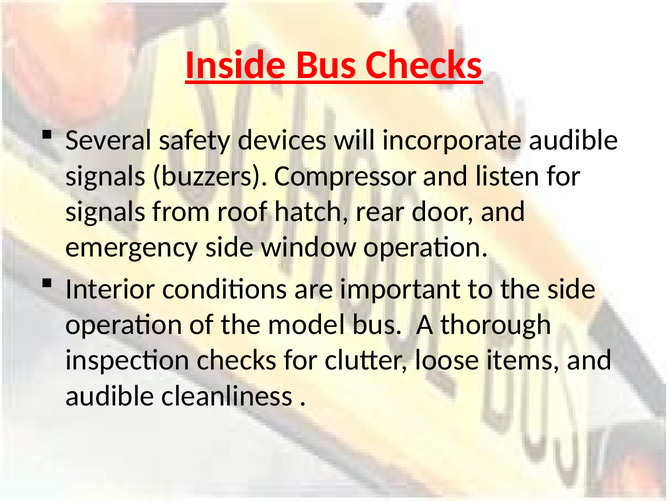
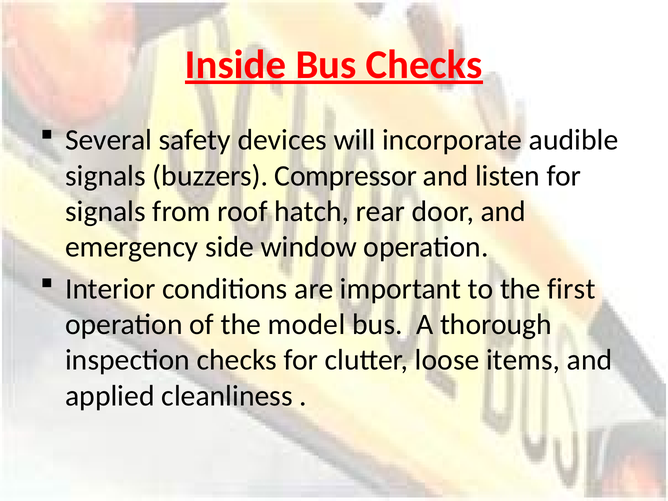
the side: side -> first (571, 289)
audible: audible -> applied (110, 396)
